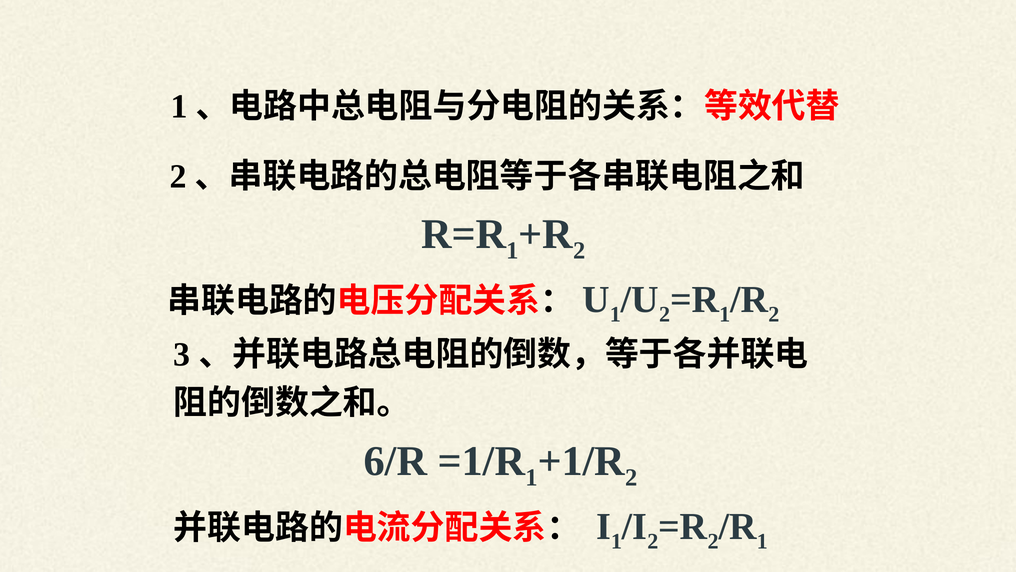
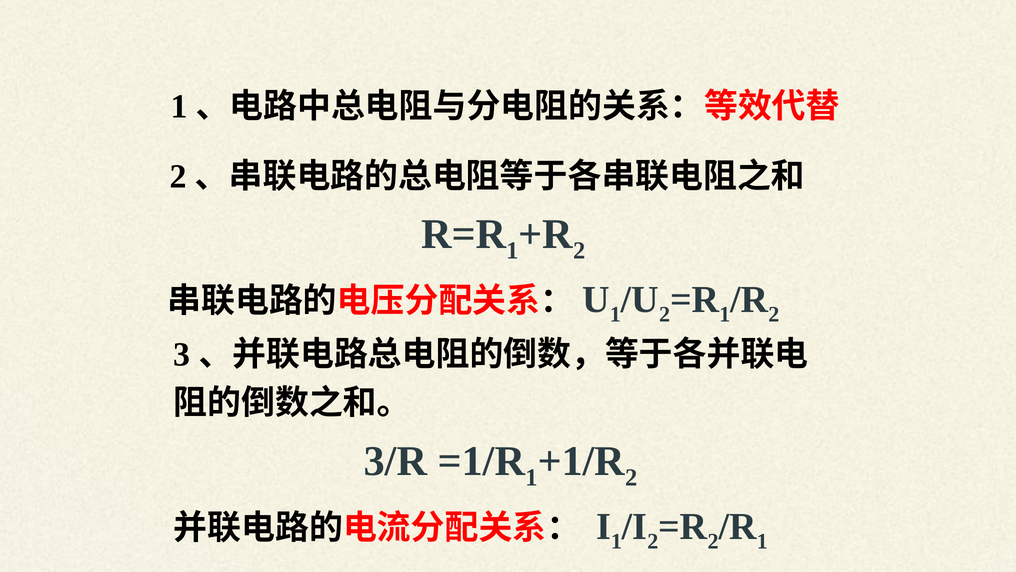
6/R: 6/R -> 3/R (395, 461)
